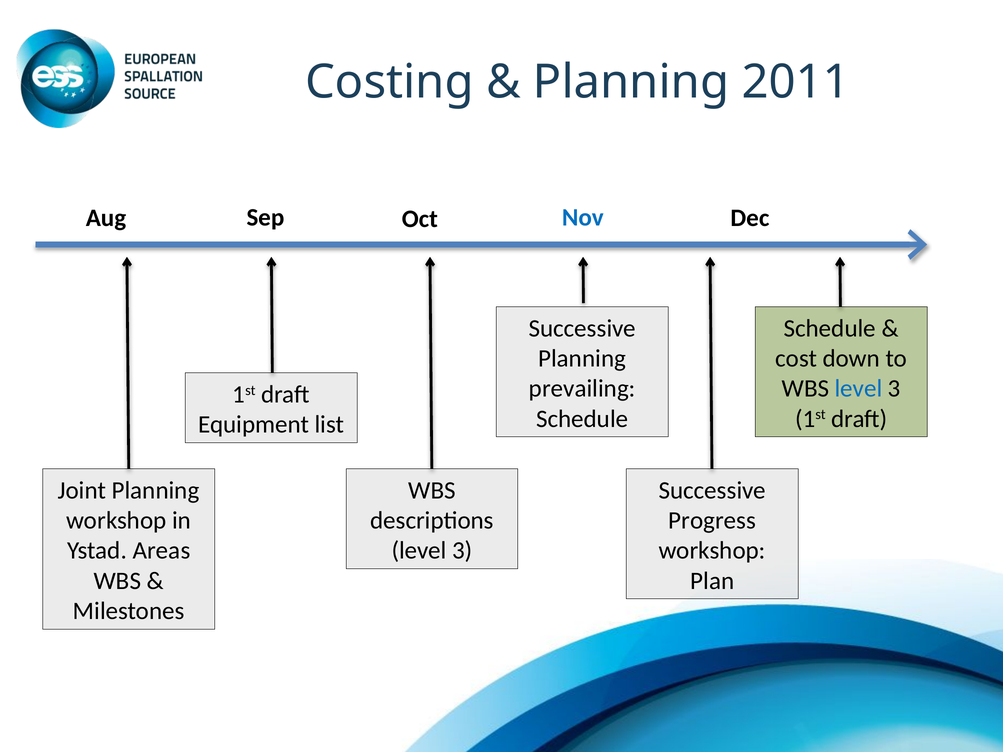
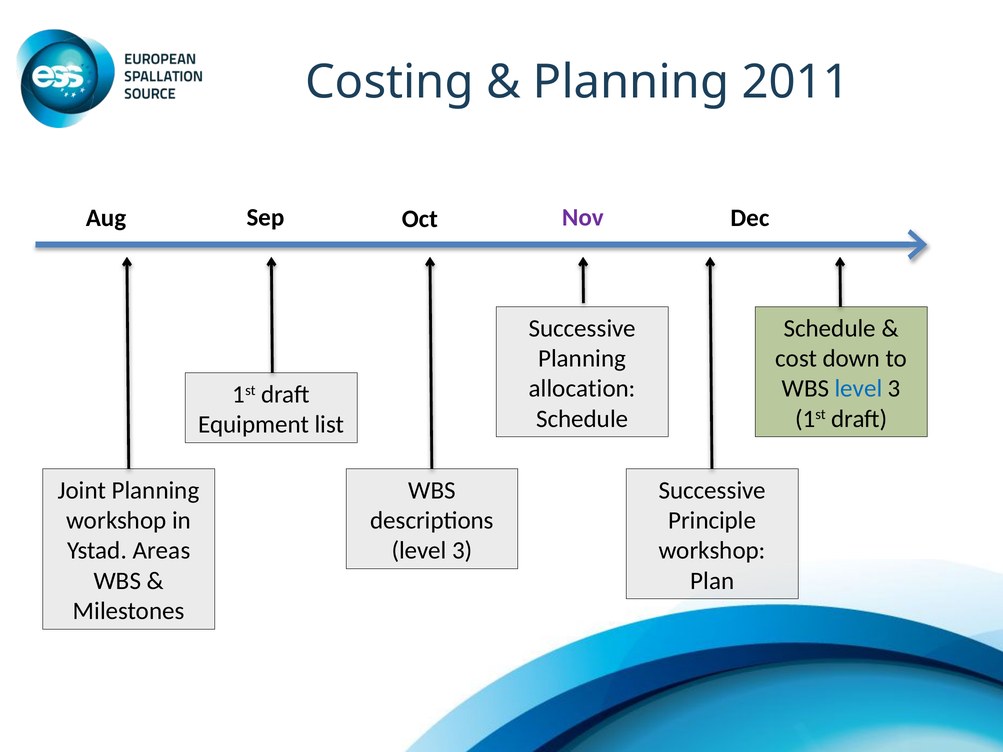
Nov colour: blue -> purple (583, 218)
prevailing: prevailing -> allocation (582, 389)
Progress: Progress -> Principle (712, 521)
